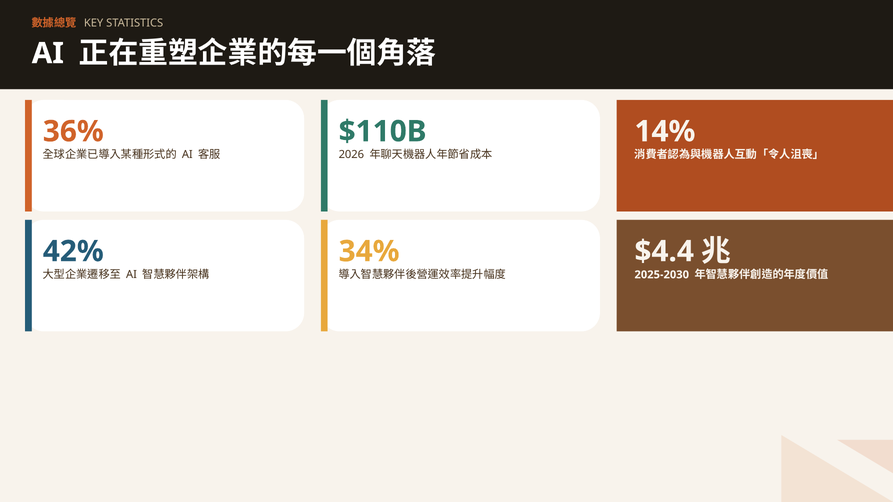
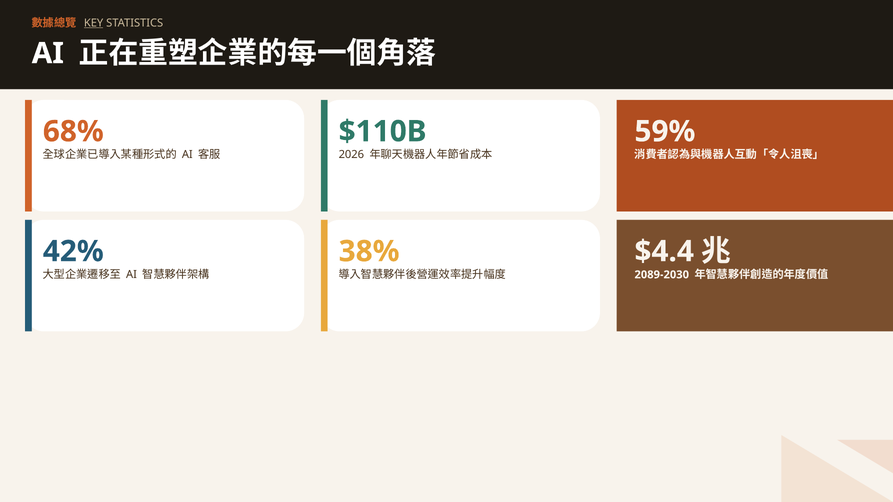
KEY underline: none -> present (94, 23)
36%: 36% -> 68% (73, 132)
14%: 14% -> 59% (665, 132)
34%: 34% -> 38% (369, 252)
2025-2030: 2025-2030 -> 2089-2030 (662, 275)
